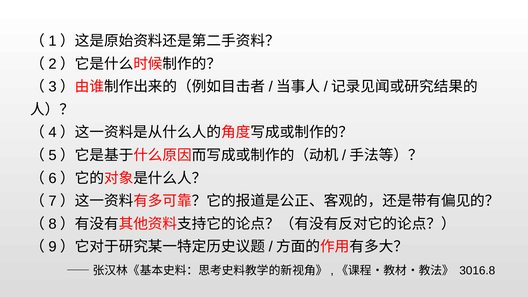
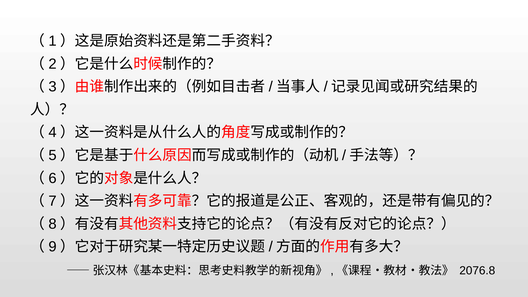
3016.8: 3016.8 -> 2076.8 (477, 271)
